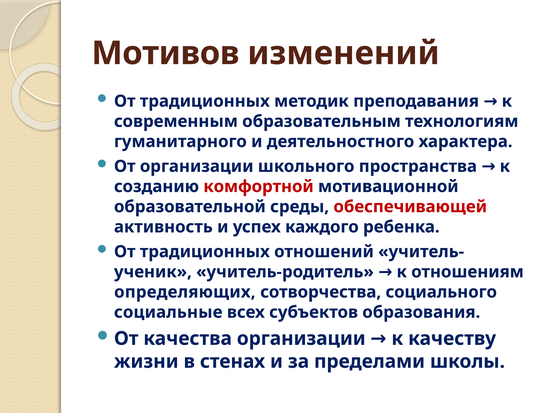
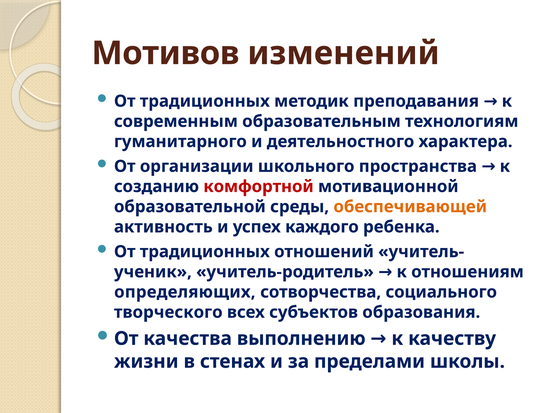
обеспечивающей colour: red -> orange (410, 207)
социальные: социальные -> творческого (168, 312)
качества организации: организации -> выполнению (301, 339)
